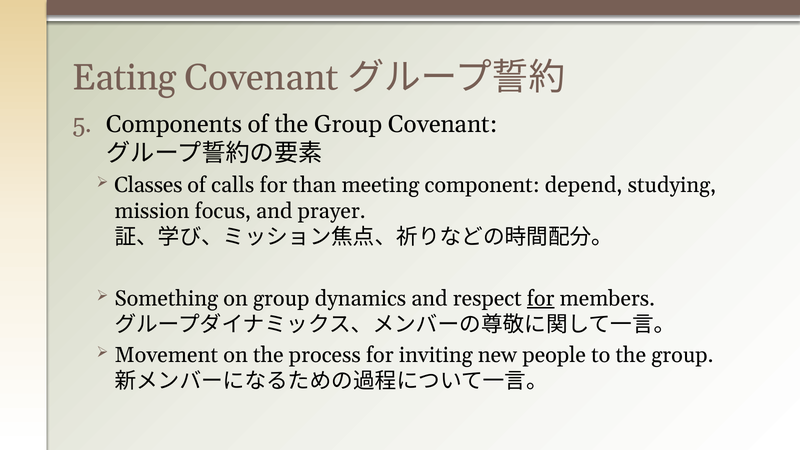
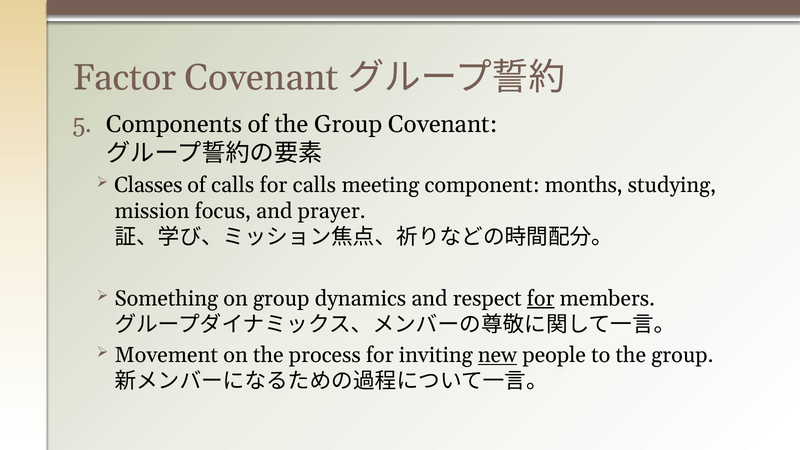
Eating: Eating -> Factor (124, 78)
for than: than -> calls (314, 185)
depend: depend -> months (584, 185)
new underline: none -> present (498, 355)
